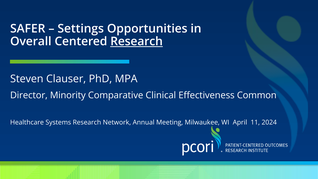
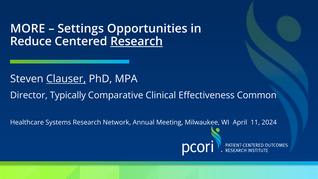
SAFER: SAFER -> MORE (28, 29)
Overall: Overall -> Reduce (31, 42)
Clauser underline: none -> present (66, 79)
Minority: Minority -> Typically (68, 95)
